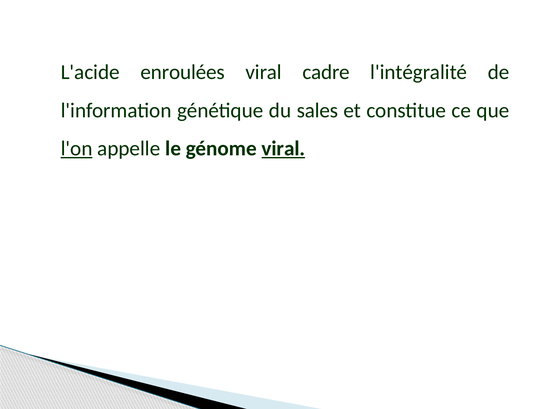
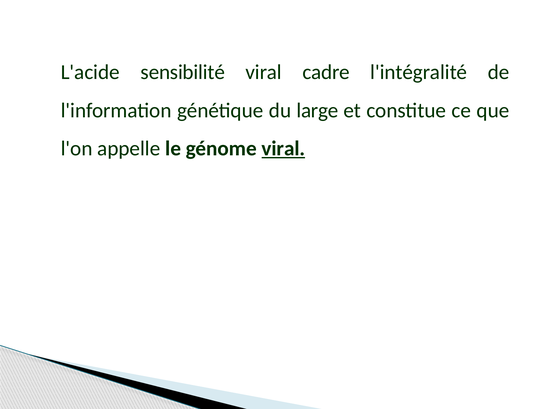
enroulées: enroulées -> sensibilité (183, 72)
sales: sales -> large (317, 110)
l'on underline: present -> none (77, 149)
